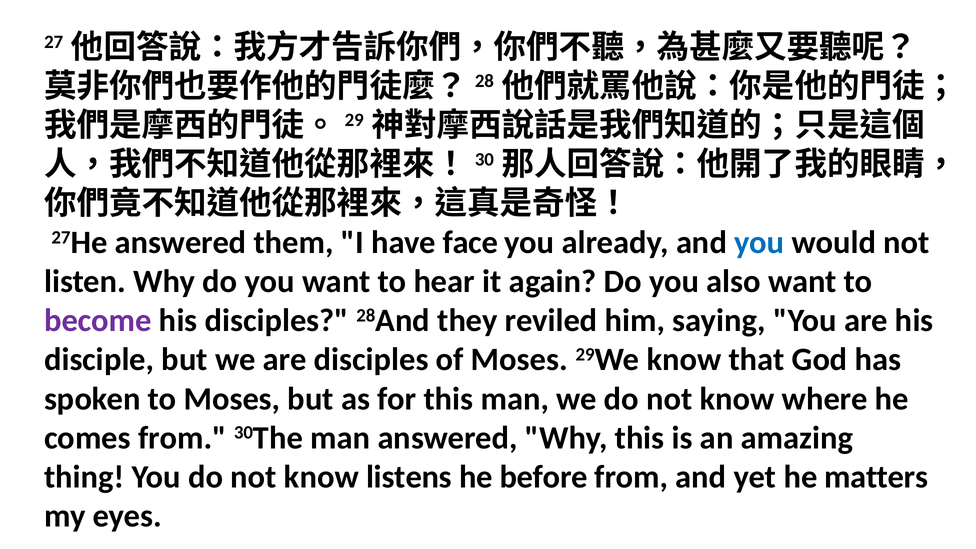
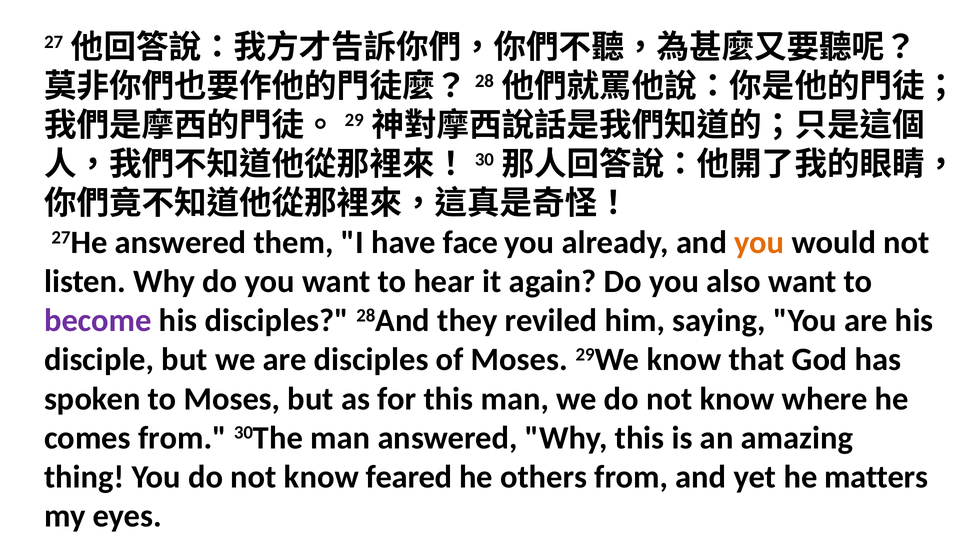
you colour: blue -> orange (759, 243)
listens: listens -> feared (409, 477)
before: before -> others (544, 477)
